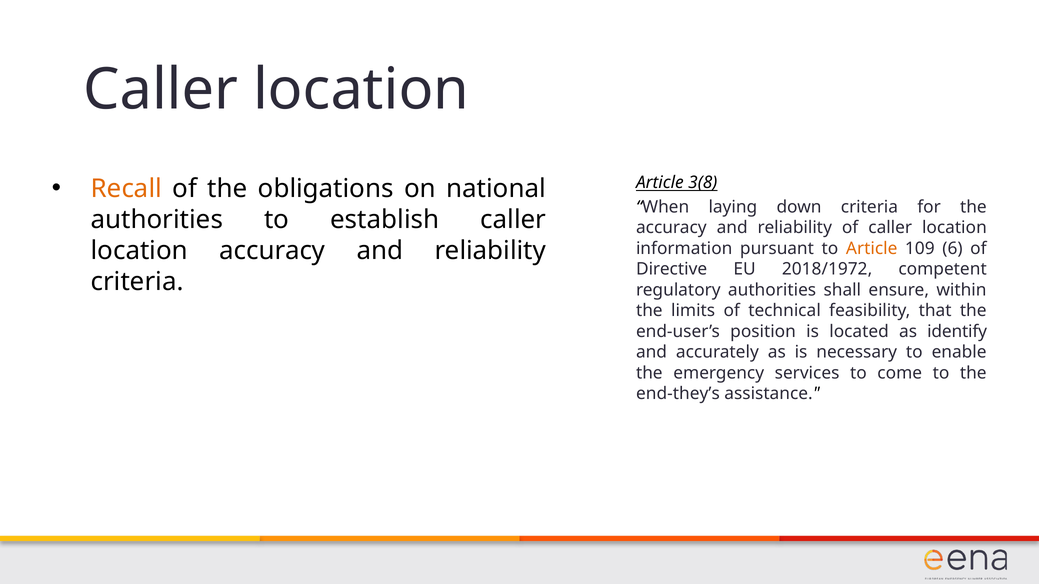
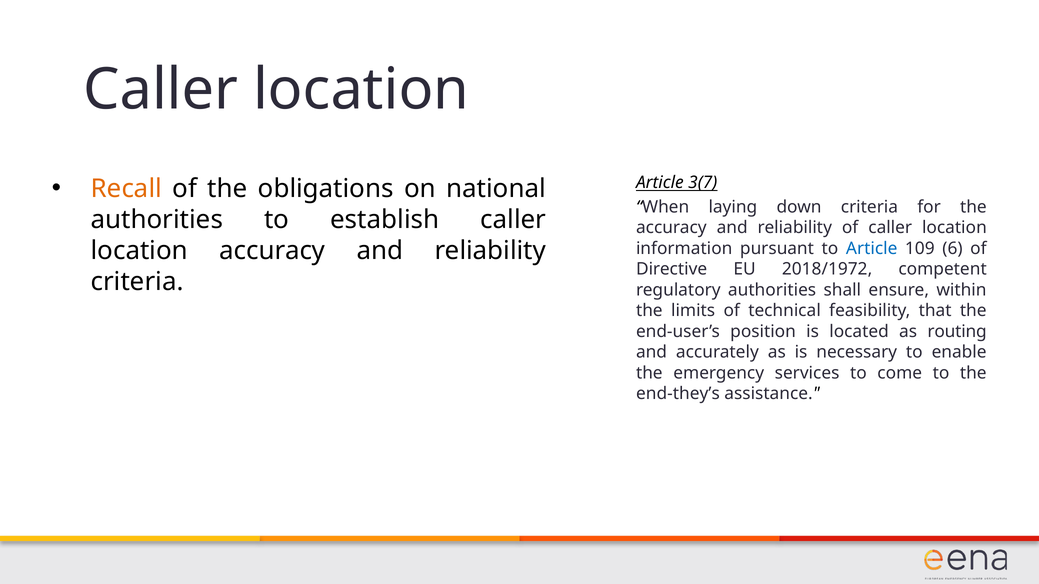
3(8: 3(8 -> 3(7 (703, 183)
Article colour: orange -> blue (872, 249)
identify: identify -> routing (957, 332)
